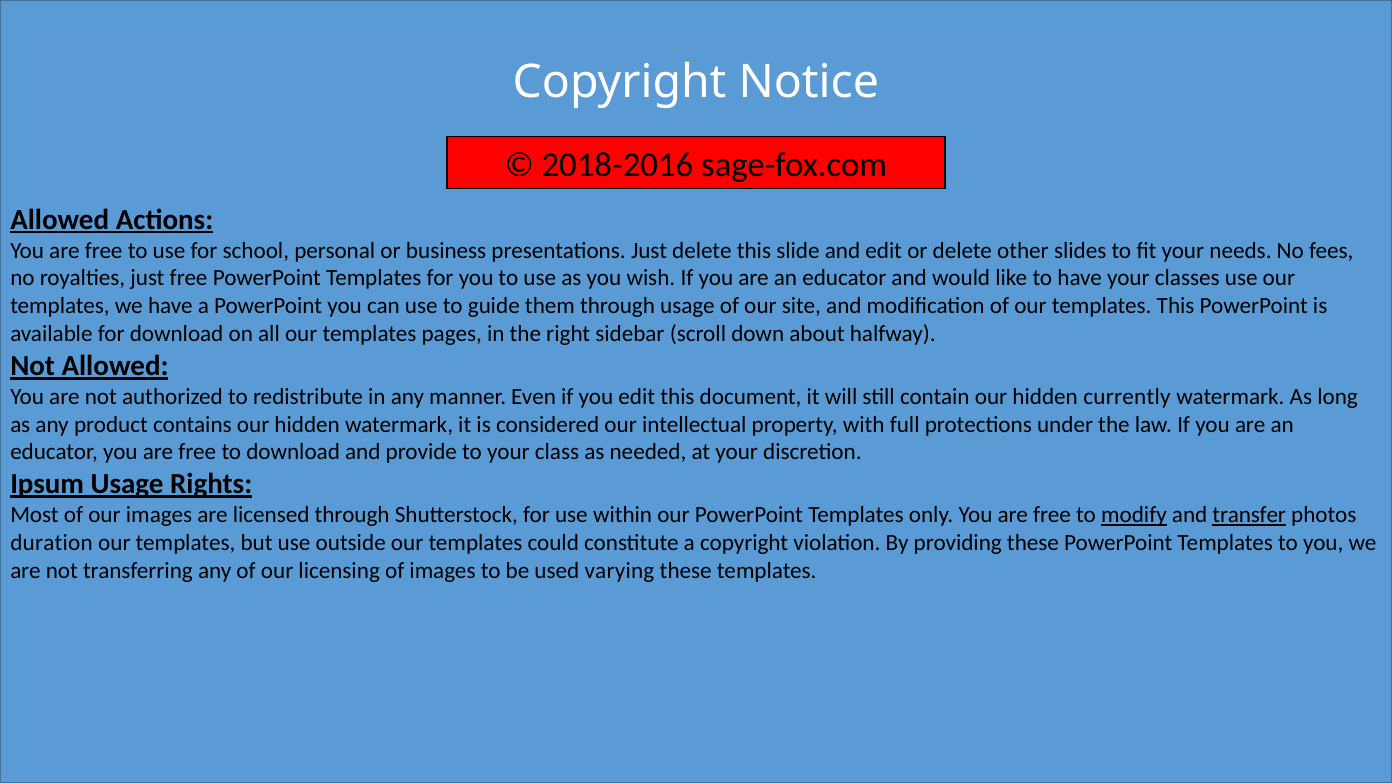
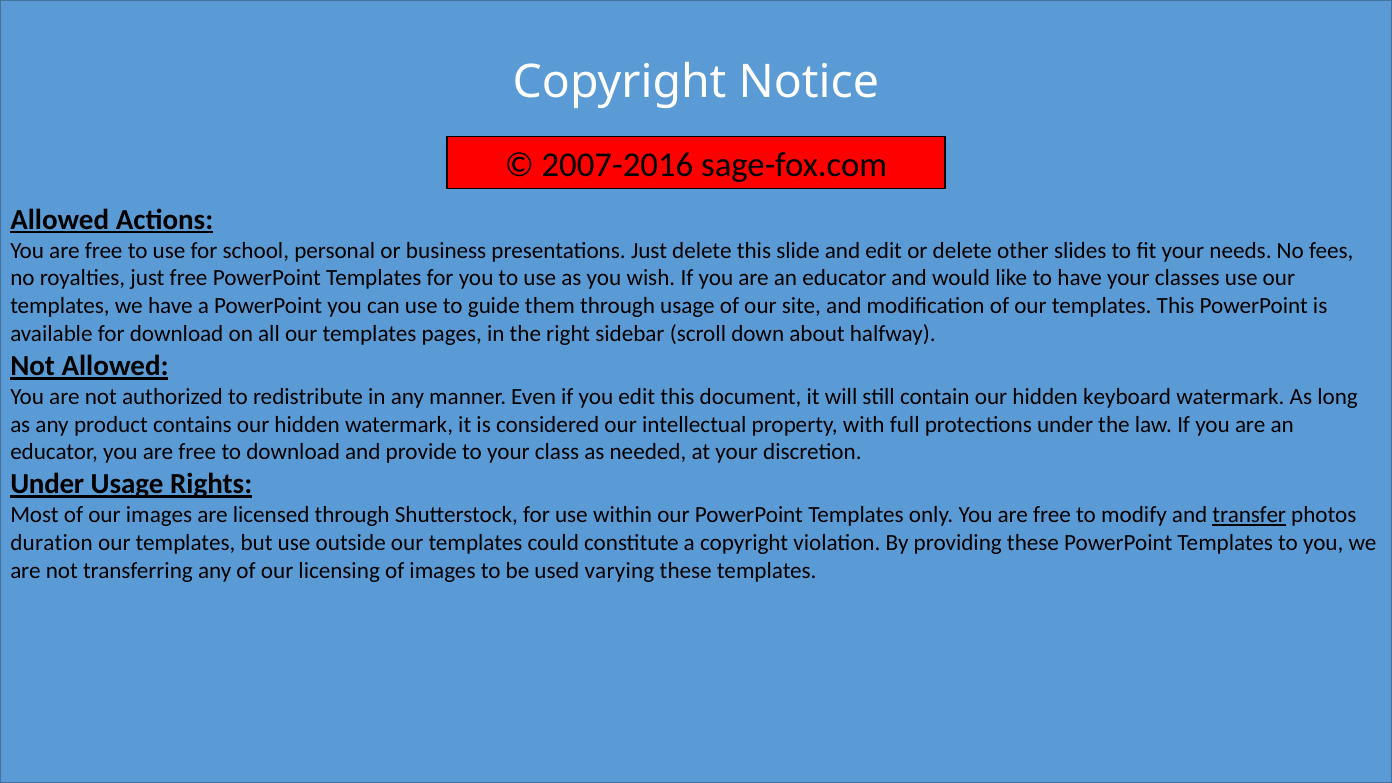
2018-2016: 2018-2016 -> 2007-2016 (617, 165)
currently: currently -> keyboard (1127, 397)
Ipsum: Ipsum -> Under (47, 484)
modify underline: present -> none (1134, 515)
